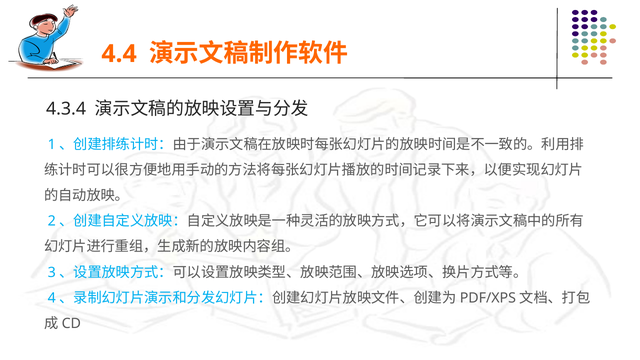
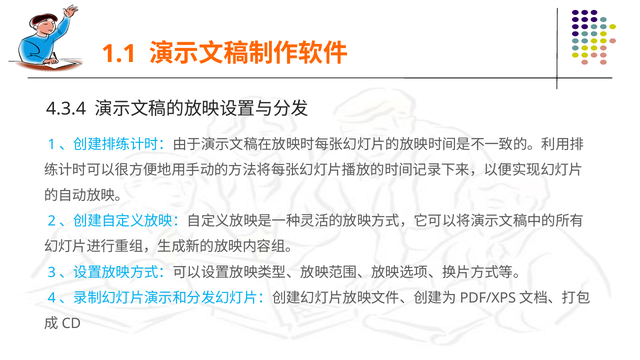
4.4: 4.4 -> 1.1 (119, 54)
